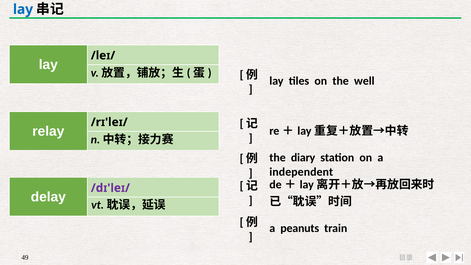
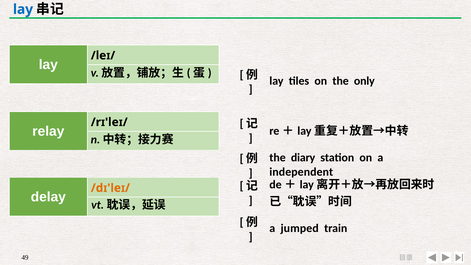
well: well -> only (364, 81)
/dɪ'leɪ/ colour: purple -> orange (110, 188)
peanuts: peanuts -> jumped (300, 228)
